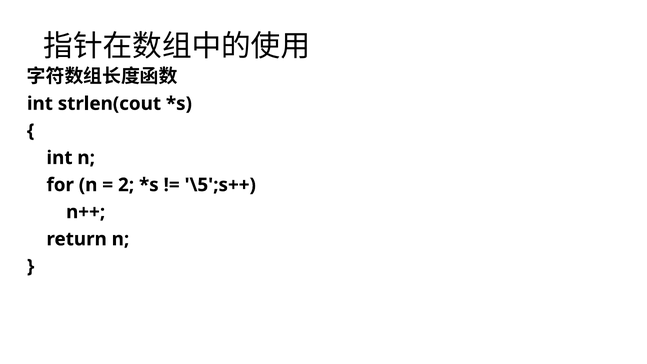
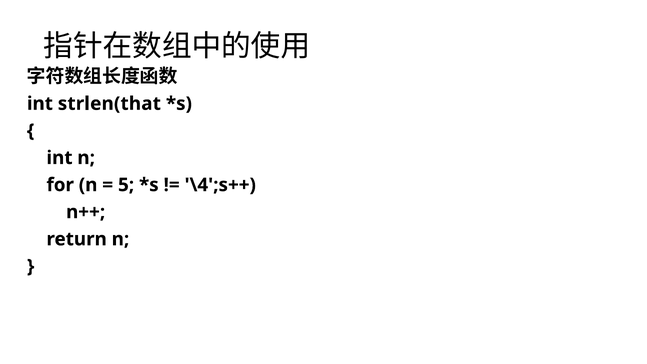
strlen(cout: strlen(cout -> strlen(that (109, 104)
2: 2 -> 5 (126, 185)
\5';s++: \5';s++ -> \4';s++ (220, 185)
